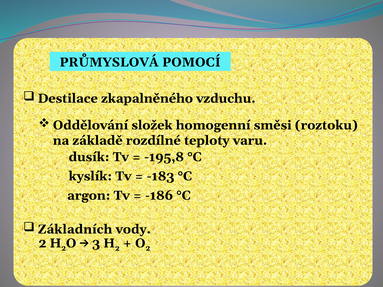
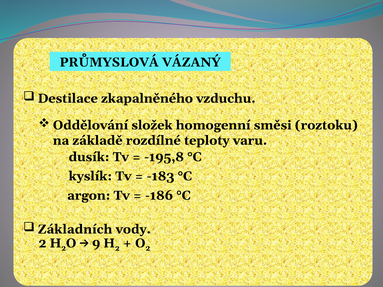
POMOCÍ: POMOCÍ -> VÁZANÝ (191, 62)
3: 3 -> 9 (96, 243)
